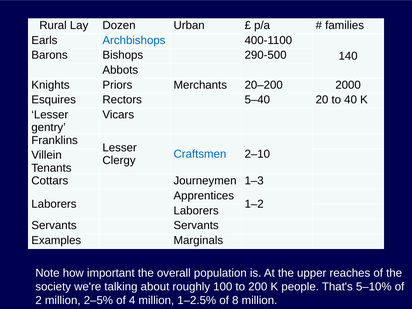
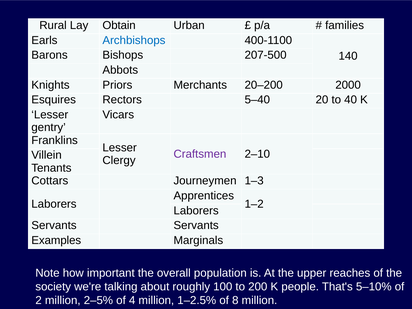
Dozen: Dozen -> Obtain (119, 25)
290-500: 290-500 -> 207-500 (266, 55)
Craftsmen colour: blue -> purple (200, 154)
